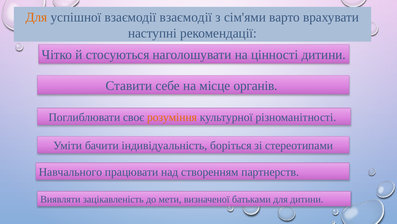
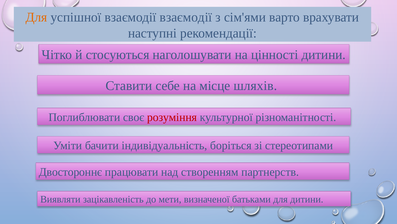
органів: органів -> шляхів (255, 85)
розуміння colour: orange -> red (172, 117)
Навчального: Навчального -> Двостороннє (71, 171)
